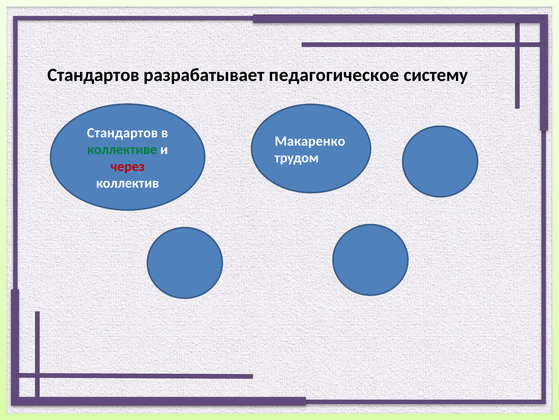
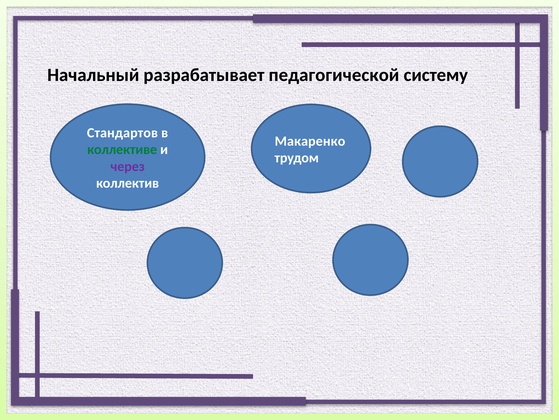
Стандартов: Стандартов -> Начальный (93, 75)
педагогическое: педагогическое -> педагогической (334, 75)
через colour: red -> purple (128, 166)
